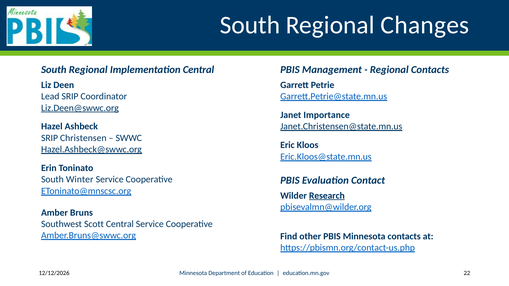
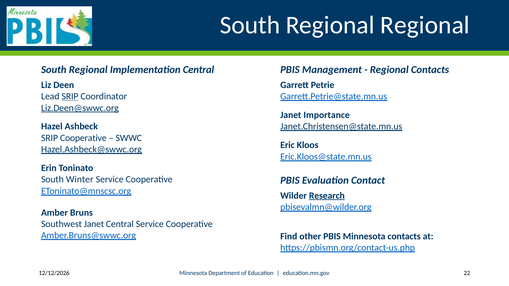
Regional Changes: Changes -> Regional (425, 25)
SRIP underline: none -> present (70, 97)
SRIP Christensen: Christensen -> Cooperative (83, 138)
Southwest Scott: Scott -> Janet (94, 224)
